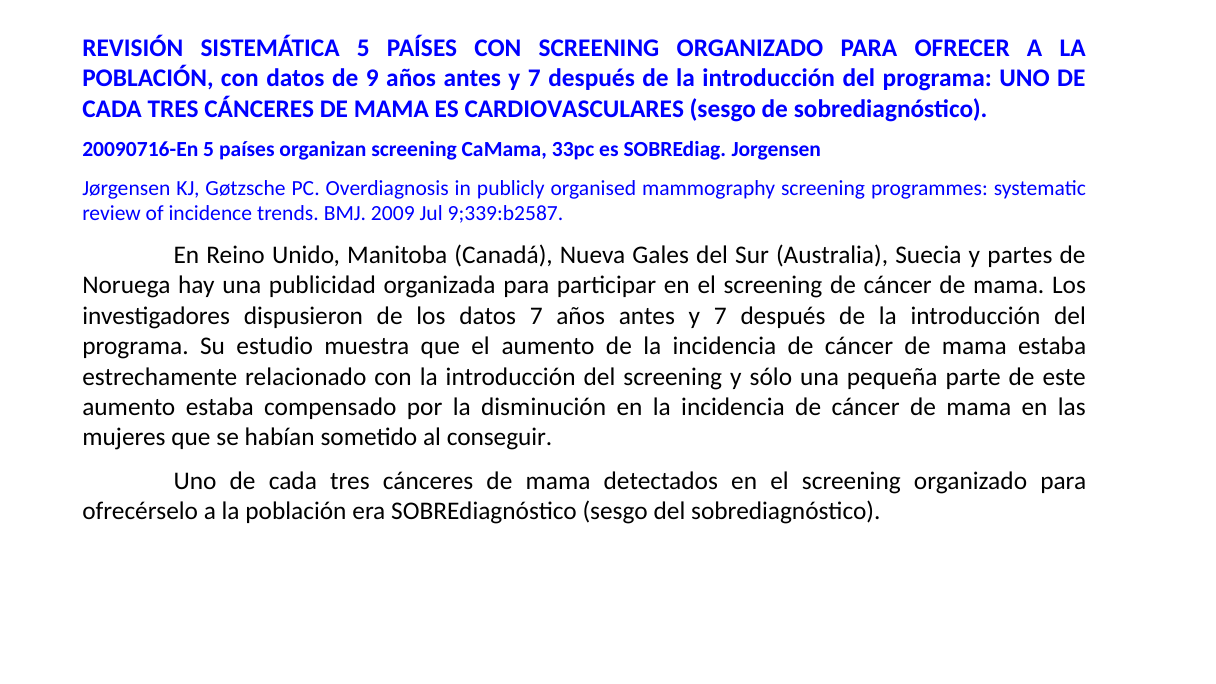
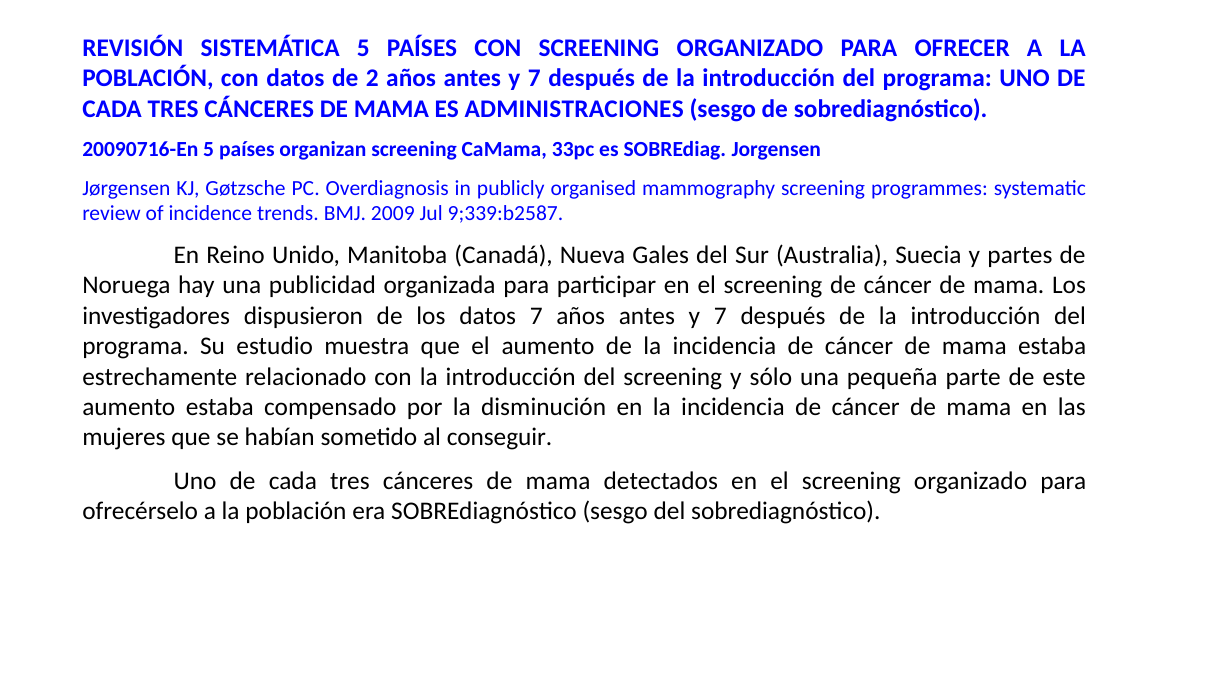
9: 9 -> 2 (372, 78)
CARDIOVASCULARES: CARDIOVASCULARES -> ADMINISTRACIONES (574, 109)
